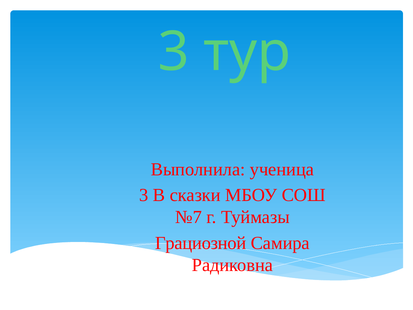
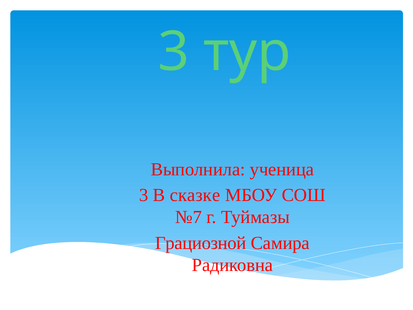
сказки: сказки -> сказке (195, 195)
